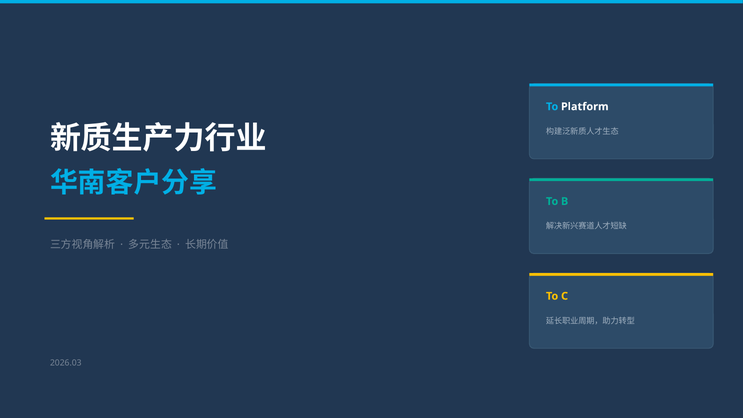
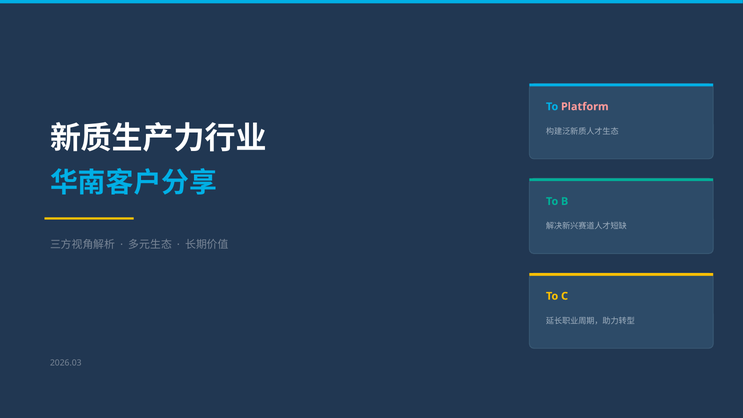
Platform colour: white -> pink (585, 107)
